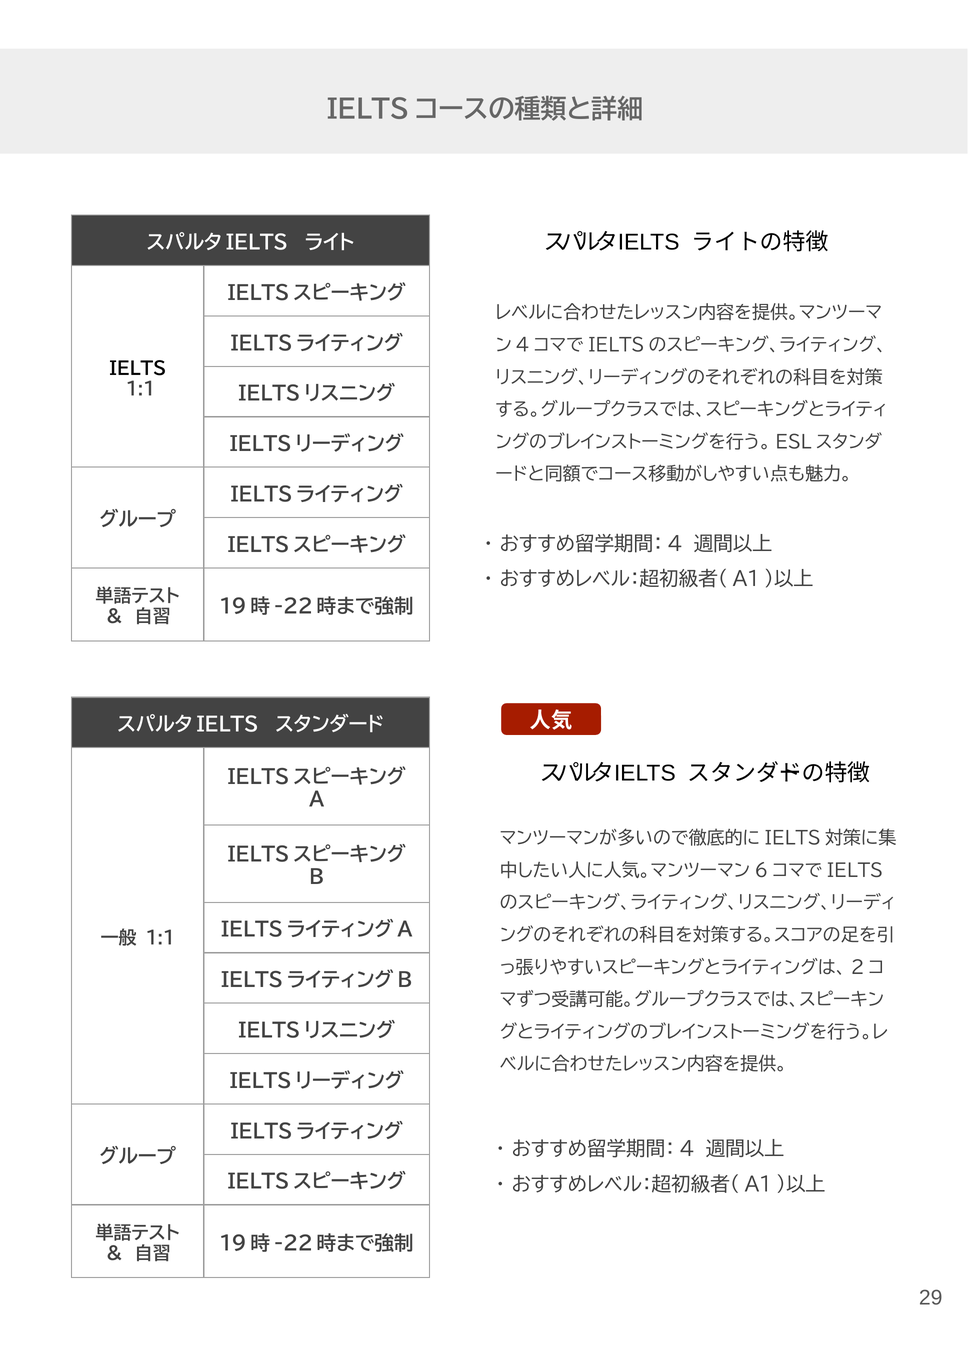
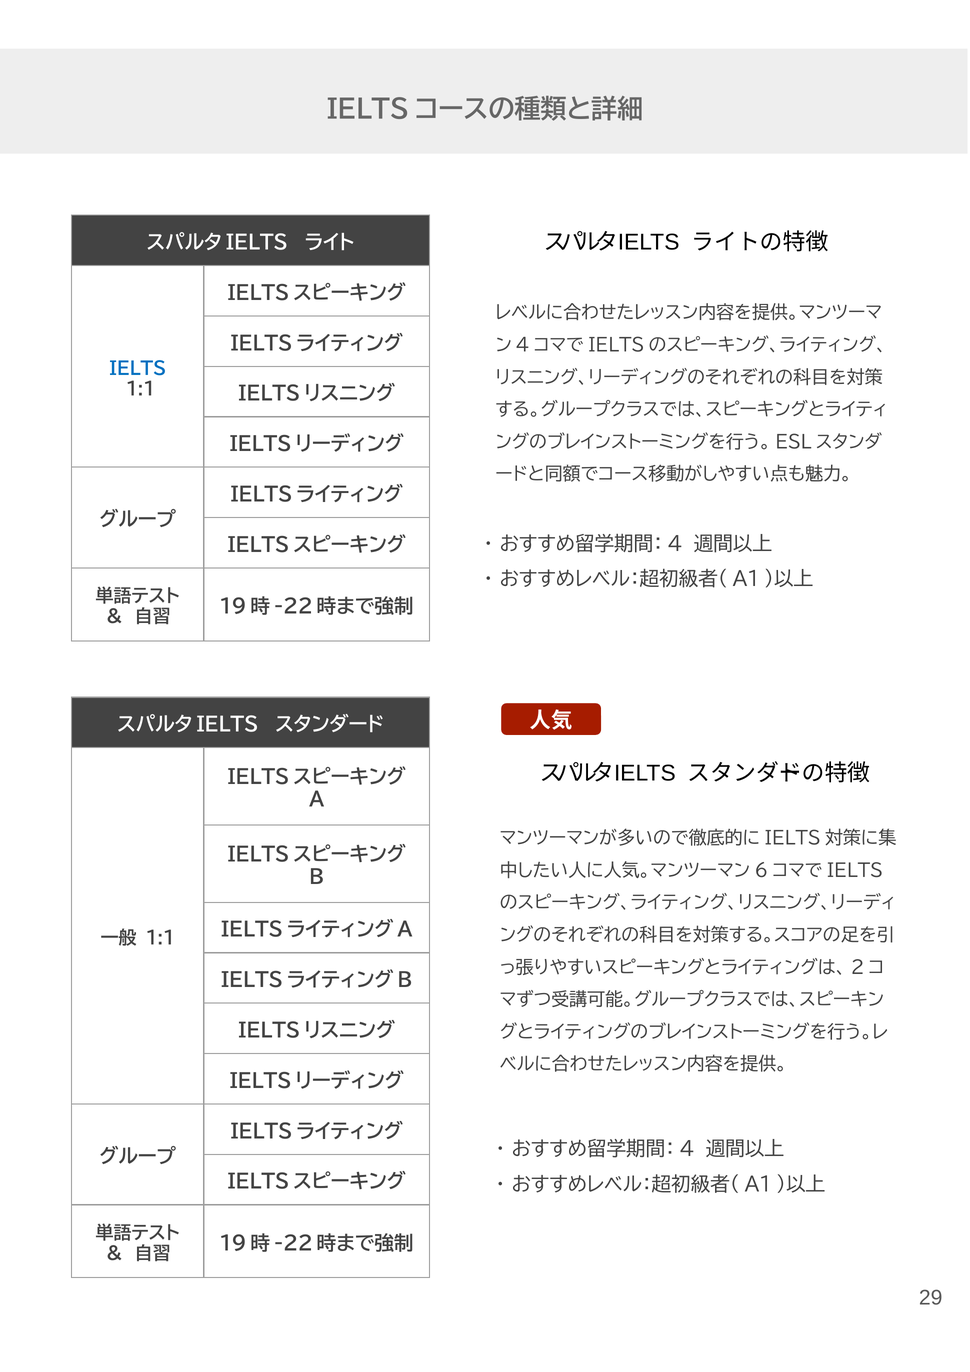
IELTS colour: black -> blue (138, 369)
